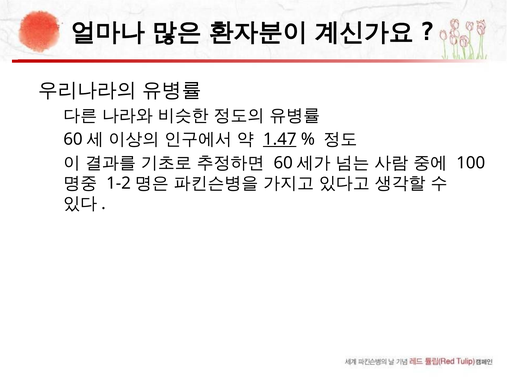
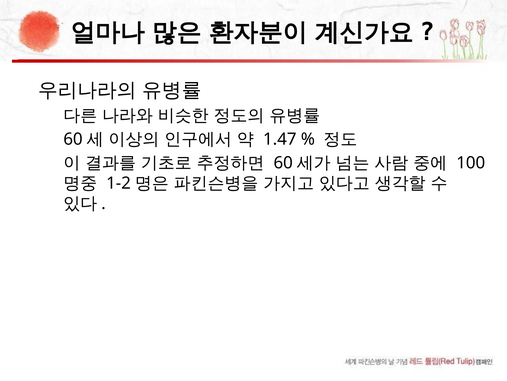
1.47 underline: present -> none (280, 139)
